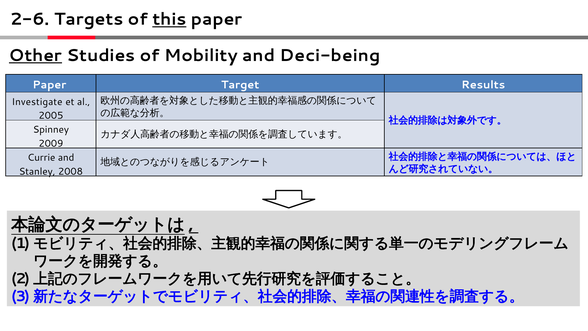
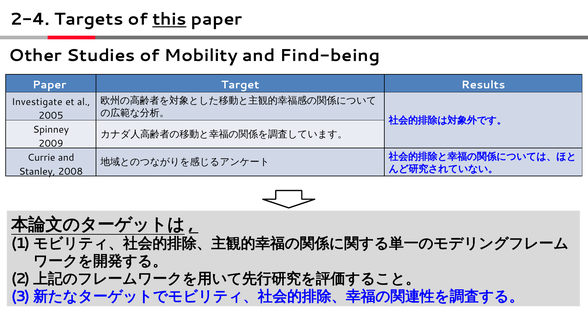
2-6: 2-6 -> 2-4 (30, 19)
Other underline: present -> none (35, 55)
Deci-being: Deci-being -> Find-being (330, 55)
